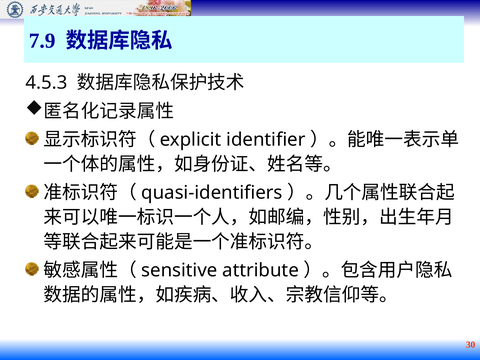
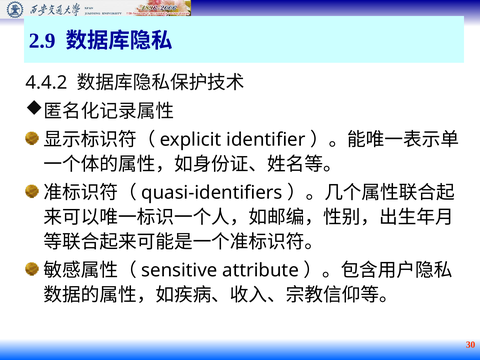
7.9: 7.9 -> 2.9 (42, 41)
4.5.3: 4.5.3 -> 4.4.2 (47, 83)
